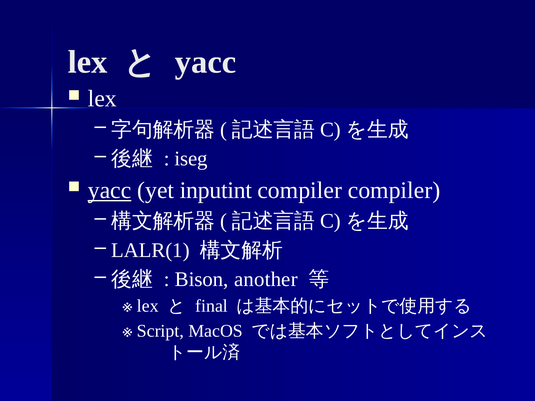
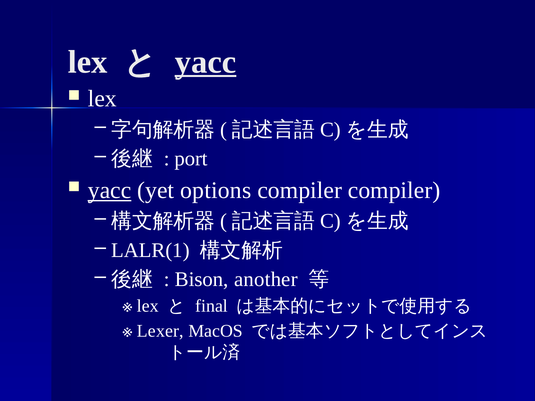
yacc underline: none -> present (206, 62)
iseg: iseg -> port (191, 159)
inputint: inputint -> options (216, 190)
Script: Script -> Lexer (160, 331)
